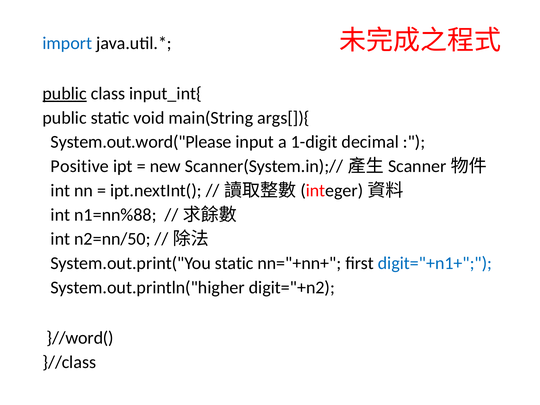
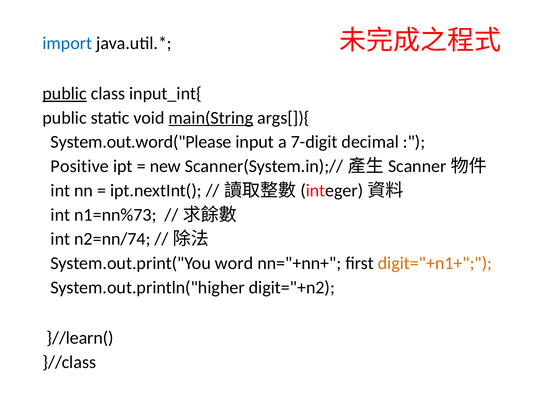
main(String underline: none -> present (211, 118)
1-digit: 1-digit -> 7-digit (314, 142)
n1=nn%88: n1=nn%88 -> n1=nn%73 (115, 215)
n2=nn/50: n2=nn/50 -> n2=nn/74 (112, 239)
System.out.print("You static: static -> word (234, 263)
digit="+n1+ colour: blue -> orange (435, 263)
}//word(: }//word( -> }//learn( (80, 338)
